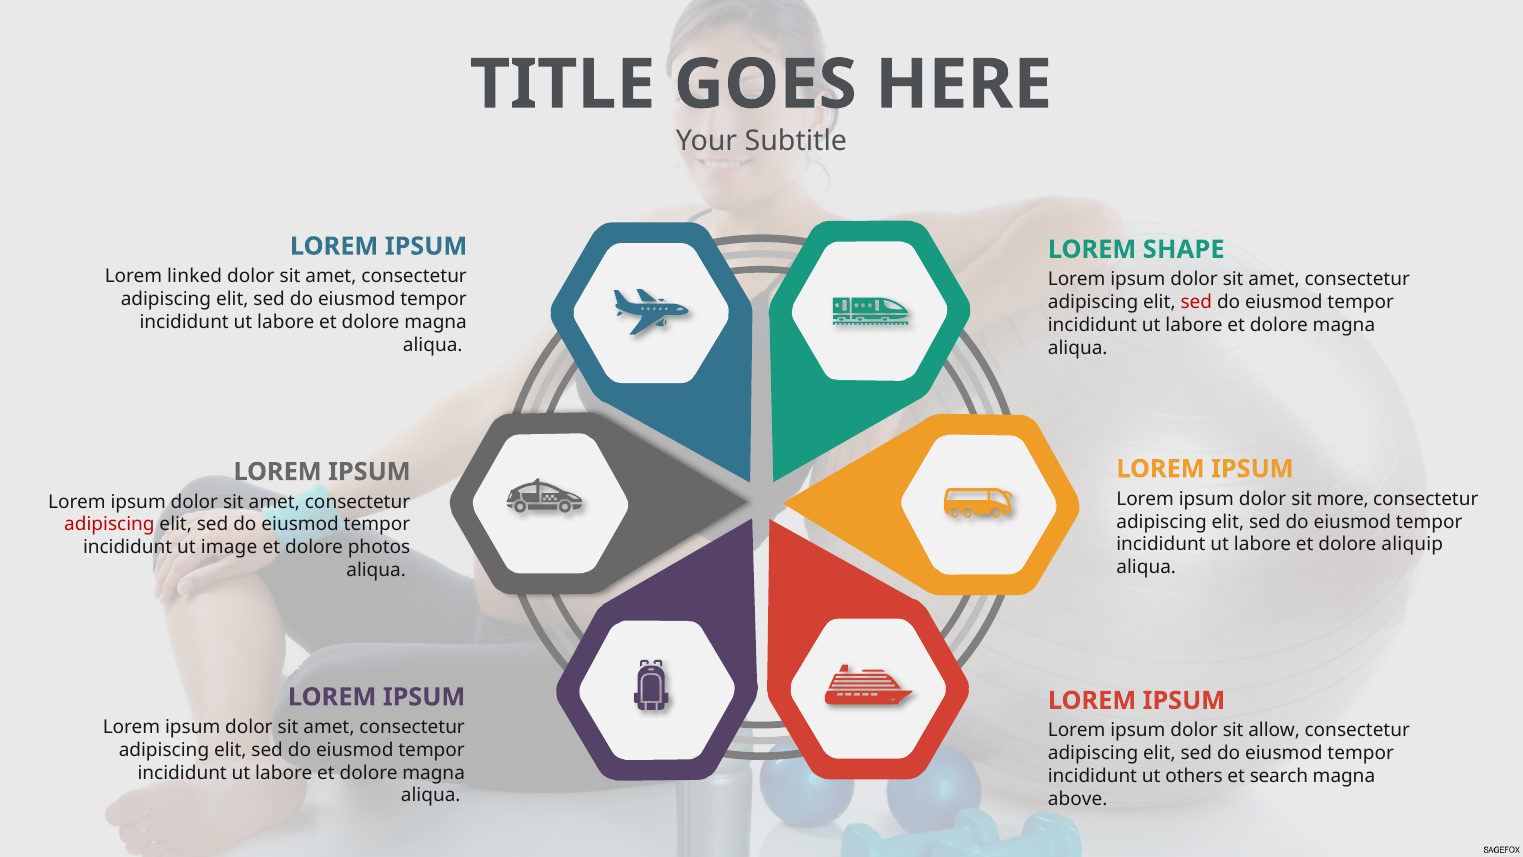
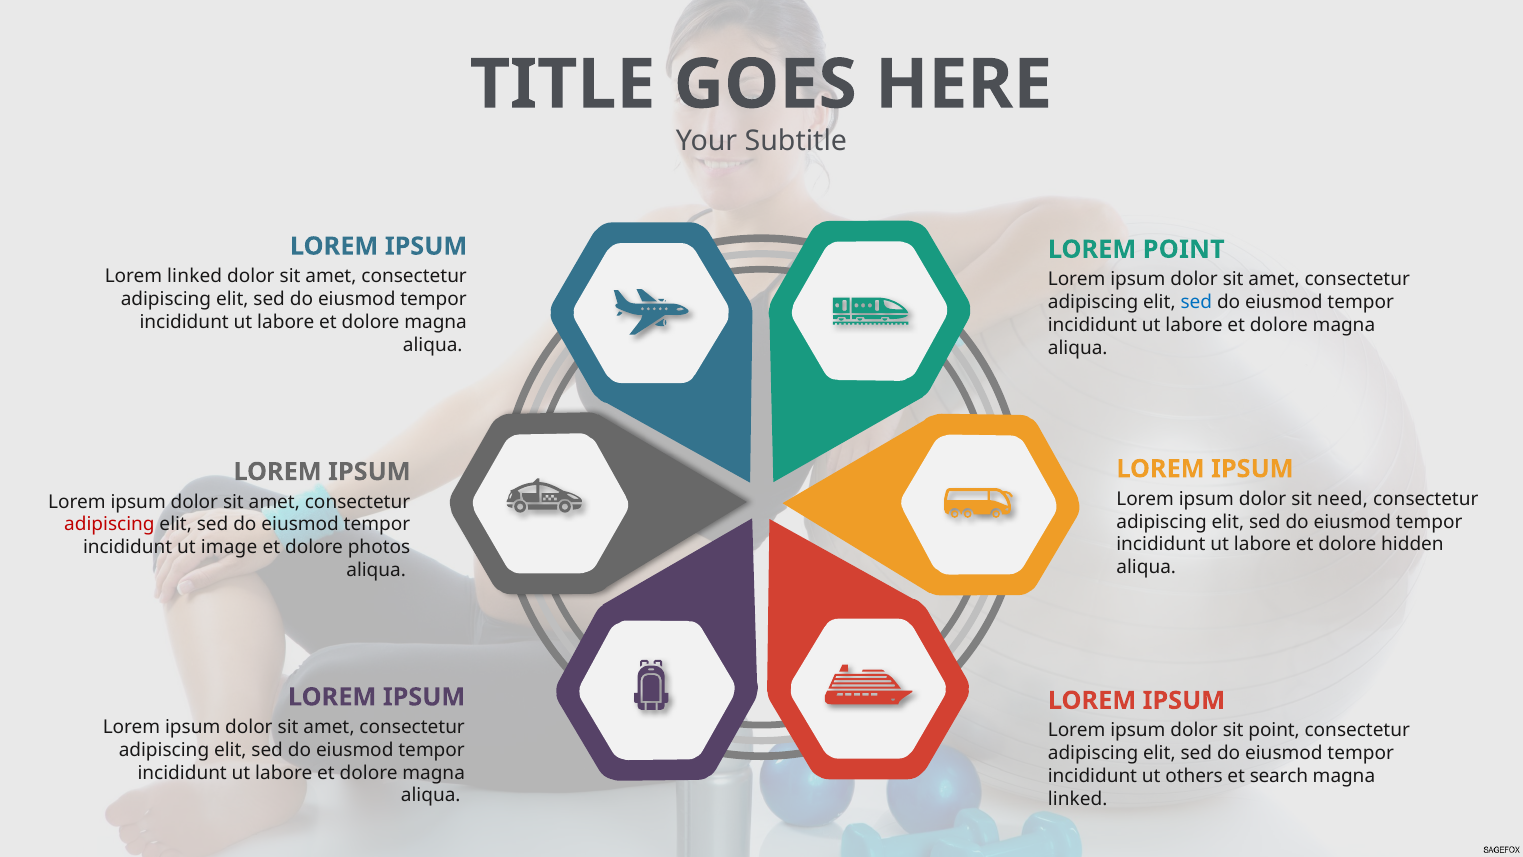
LOREM SHAPE: SHAPE -> POINT (1184, 249)
sed colour: red -> blue (1196, 302)
more: more -> need (1342, 499)
aliquip: aliquip -> hidden (1412, 544)
sit allow: allow -> point (1274, 730)
above: above -> linked (1078, 799)
